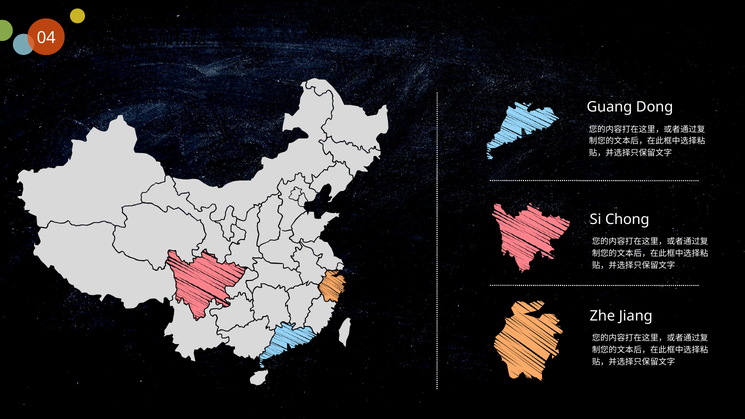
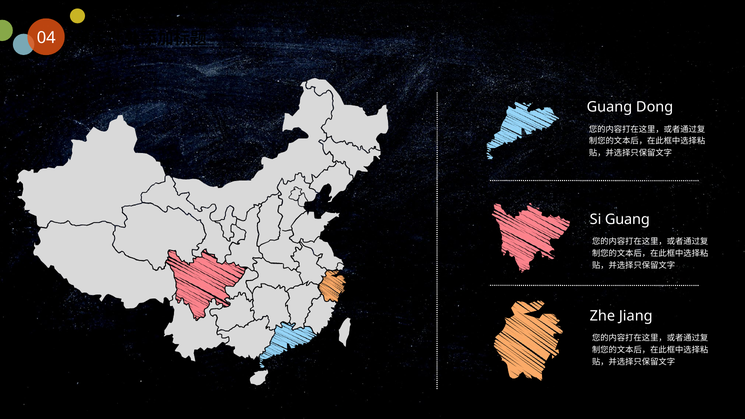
Si Chong: Chong -> Guang (627, 219)
